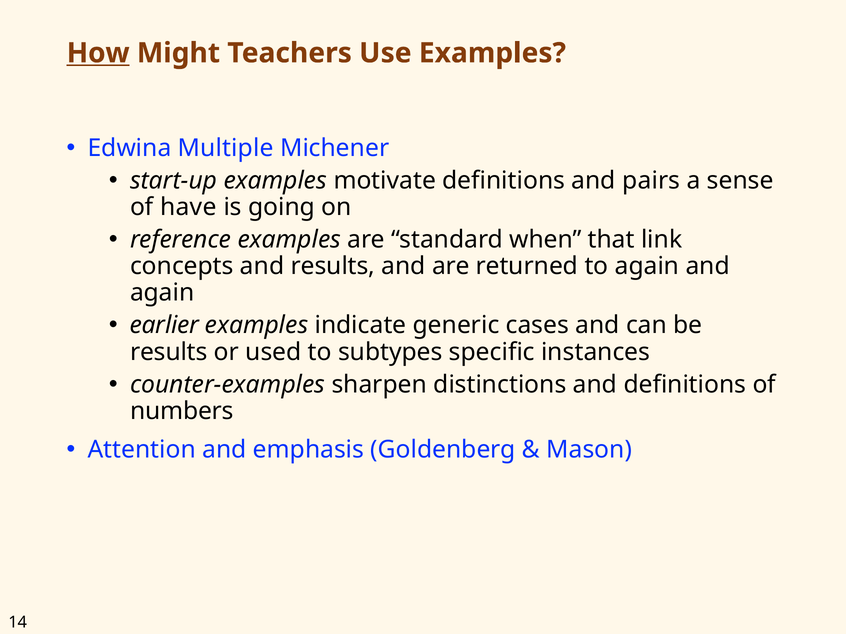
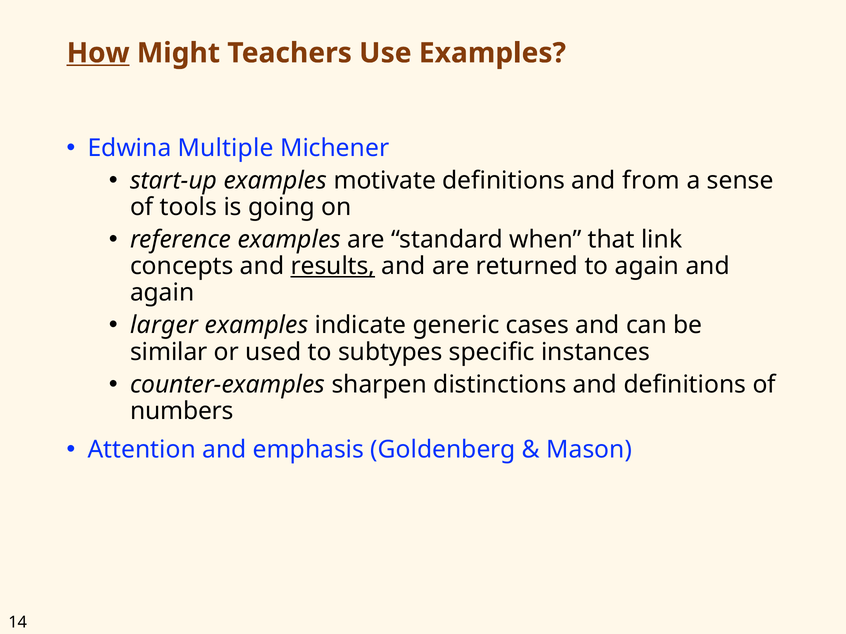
pairs: pairs -> from (651, 181)
have: have -> tools (188, 207)
results underline: none -> present (333, 266)
earlier: earlier -> larger (164, 326)
results: results -> similar (169, 352)
